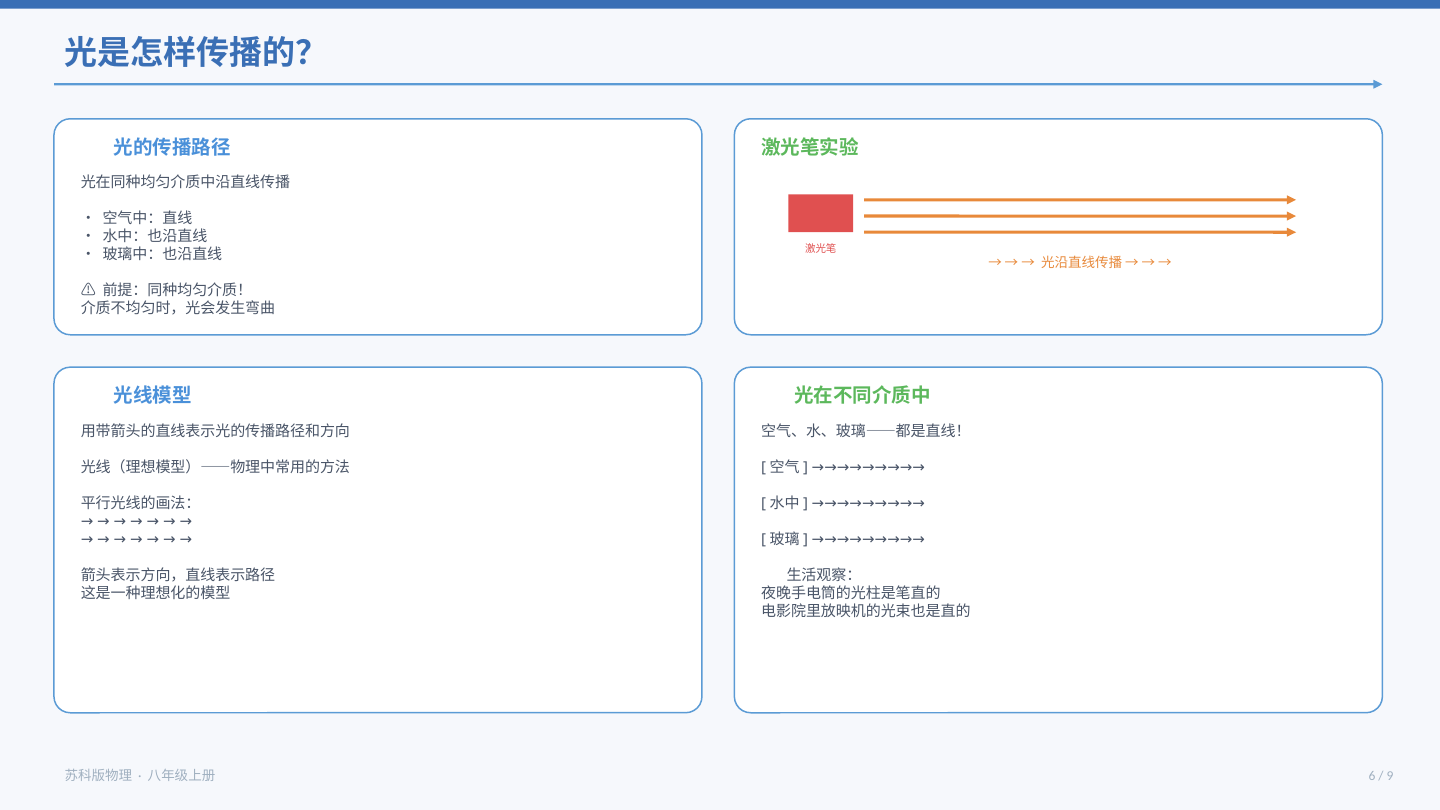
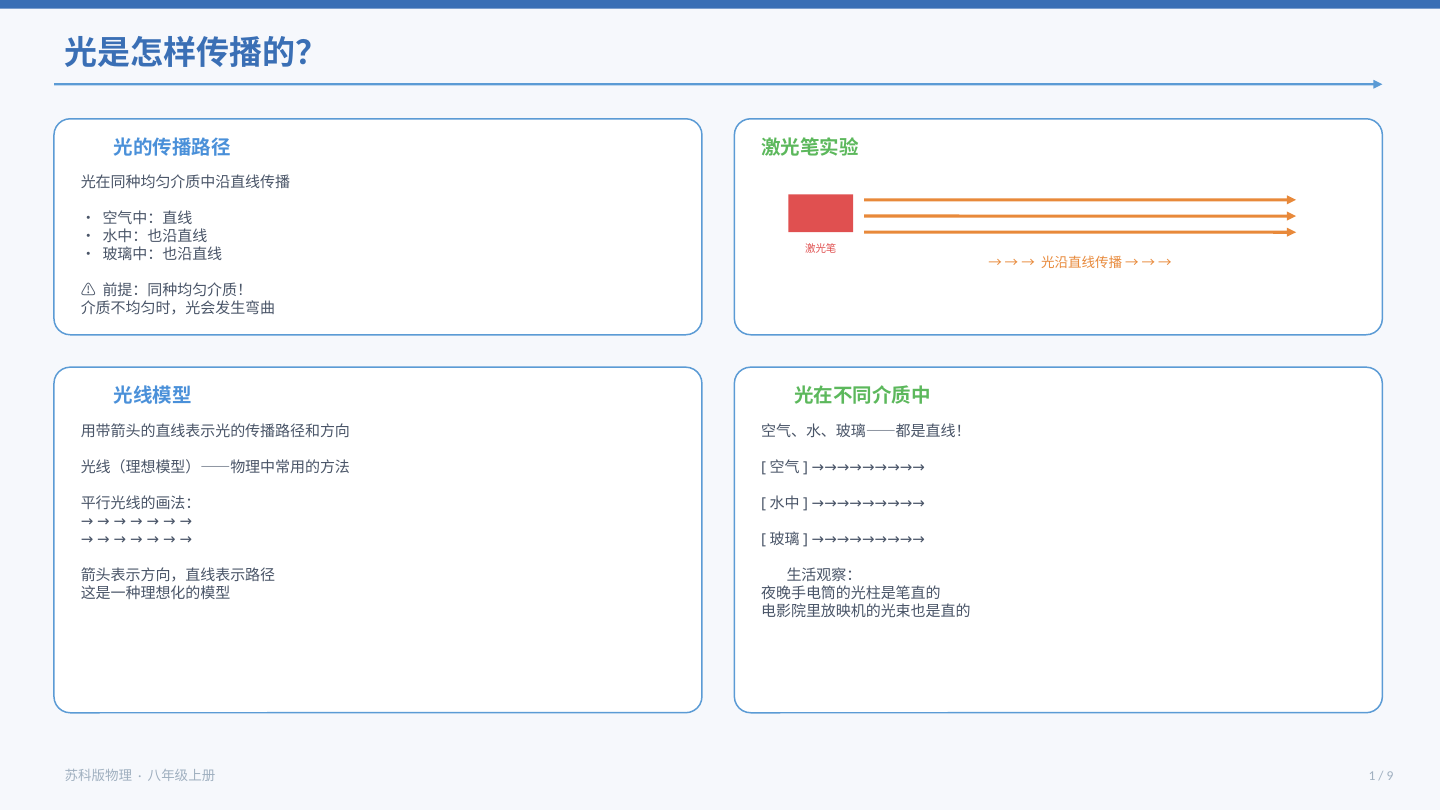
6: 6 -> 1 (1372, 776)
